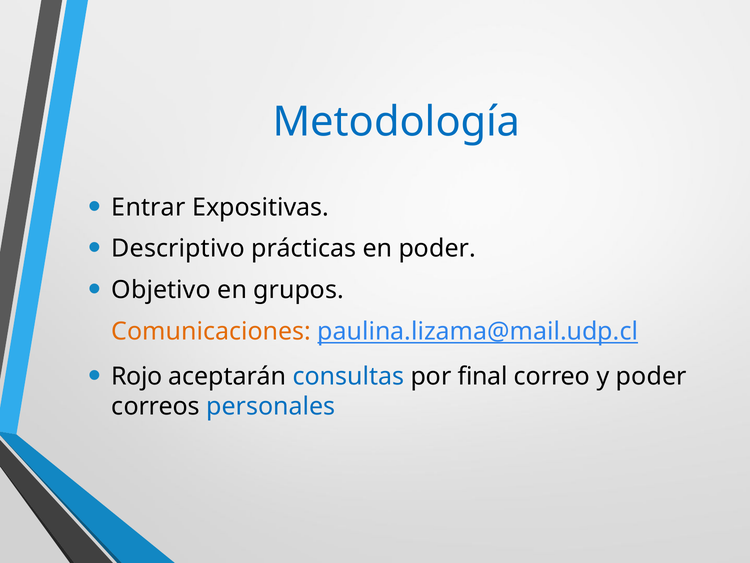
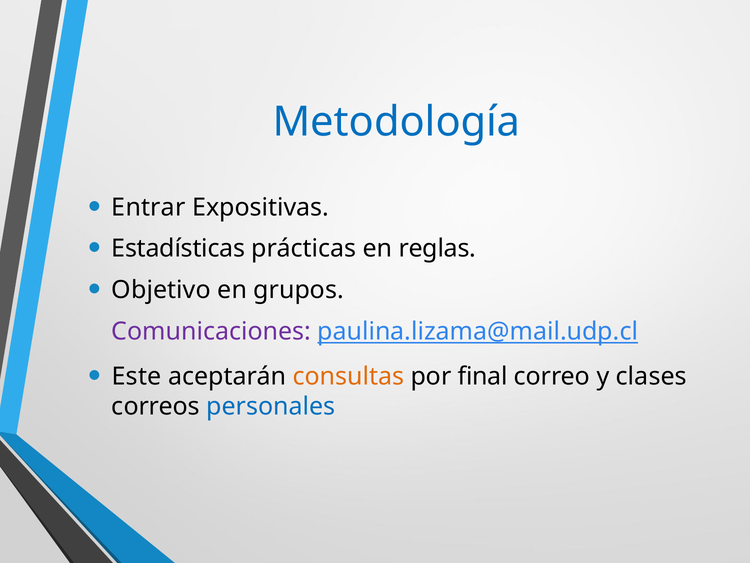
Descriptivo: Descriptivo -> Estadísticas (178, 248)
en poder: poder -> reglas (437, 248)
Comunicaciones colour: orange -> purple (211, 331)
Rojo: Rojo -> Este (137, 376)
consultas colour: blue -> orange (348, 376)
y poder: poder -> clases (651, 376)
